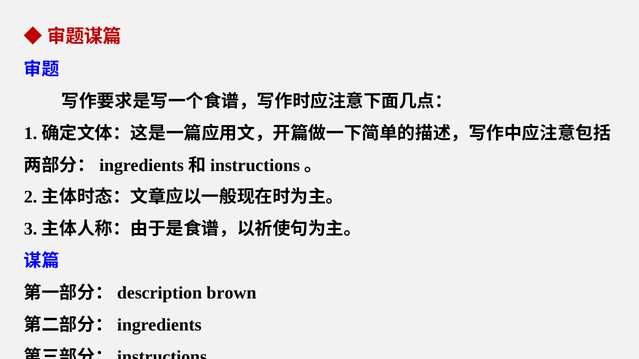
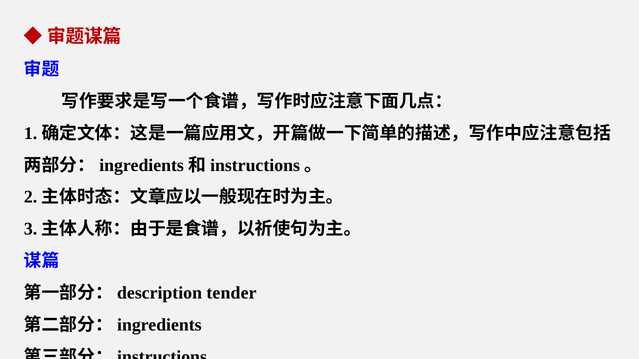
brown: brown -> tender (231, 293)
